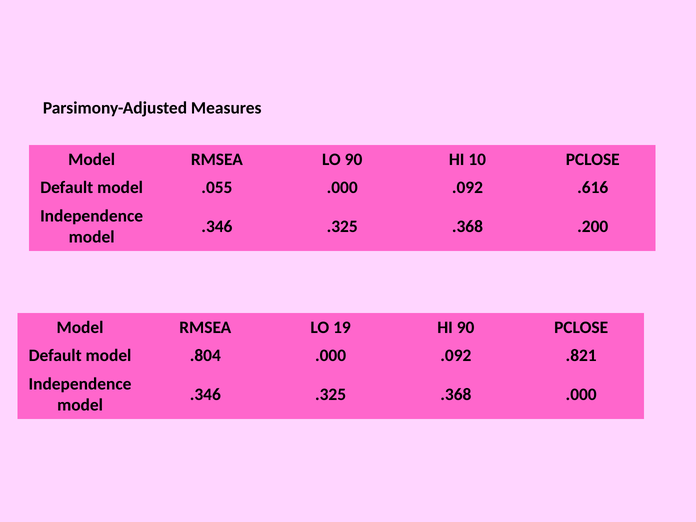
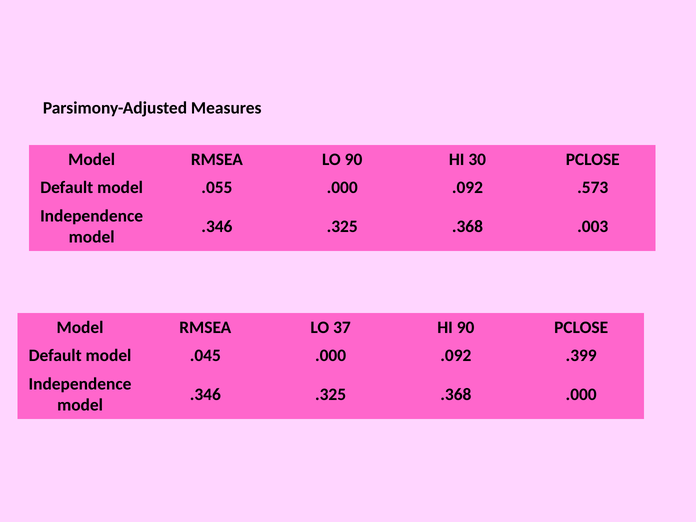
10: 10 -> 30 (477, 159)
.616: .616 -> .573 (593, 188)
.200: .200 -> .003 (593, 226)
19: 19 -> 37 (342, 328)
.804: .804 -> .045 (205, 356)
.821: .821 -> .399 (581, 356)
